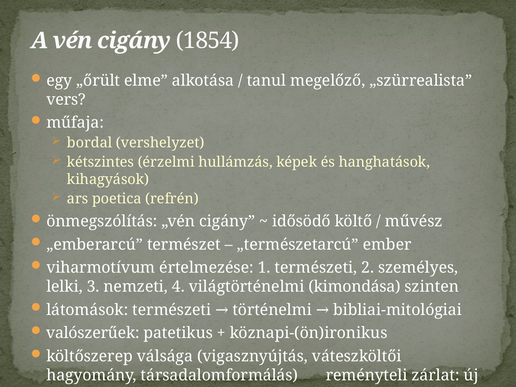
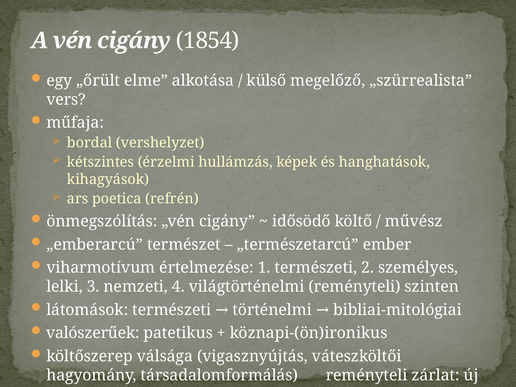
tanul: tanul -> külső (266, 81)
világtörténelmi kimondása: kimondása -> reményteli (355, 287)
